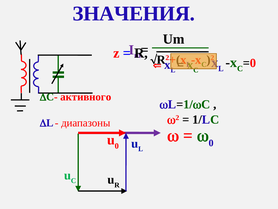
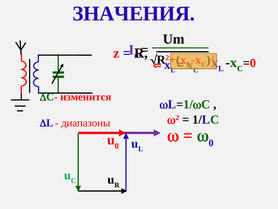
активного: активного -> изменится (86, 97)
